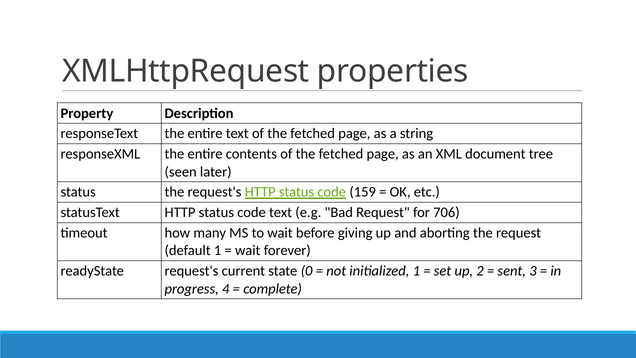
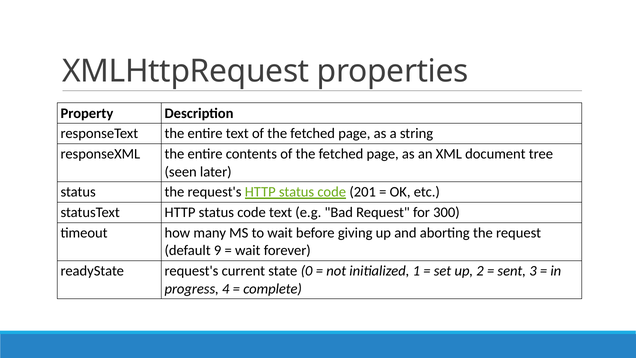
159: 159 -> 201 (363, 192)
706: 706 -> 300 (446, 212)
default 1: 1 -> 9 (218, 250)
